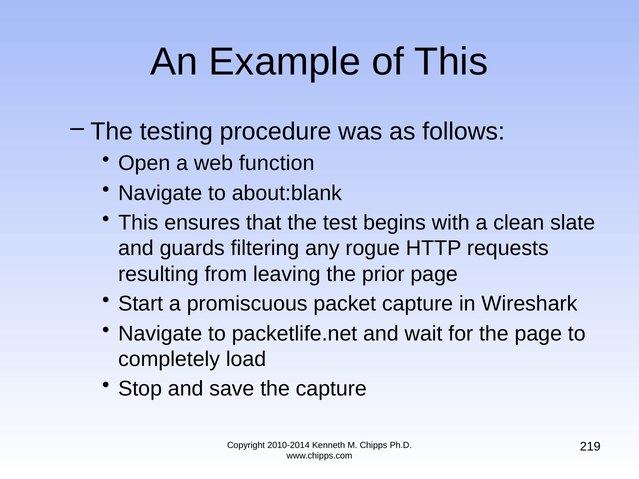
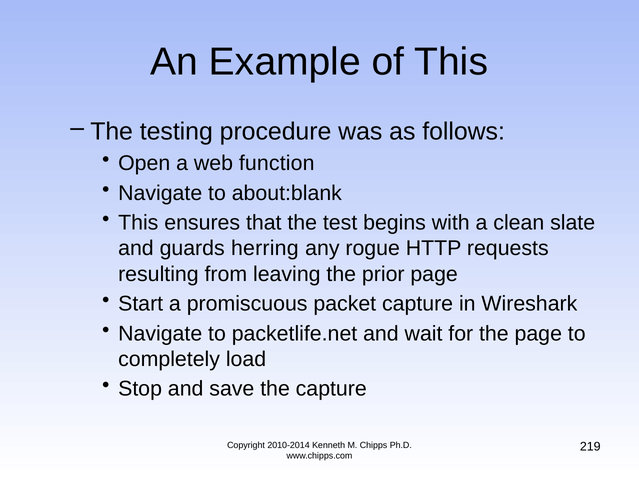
filtering: filtering -> herring (265, 249)
